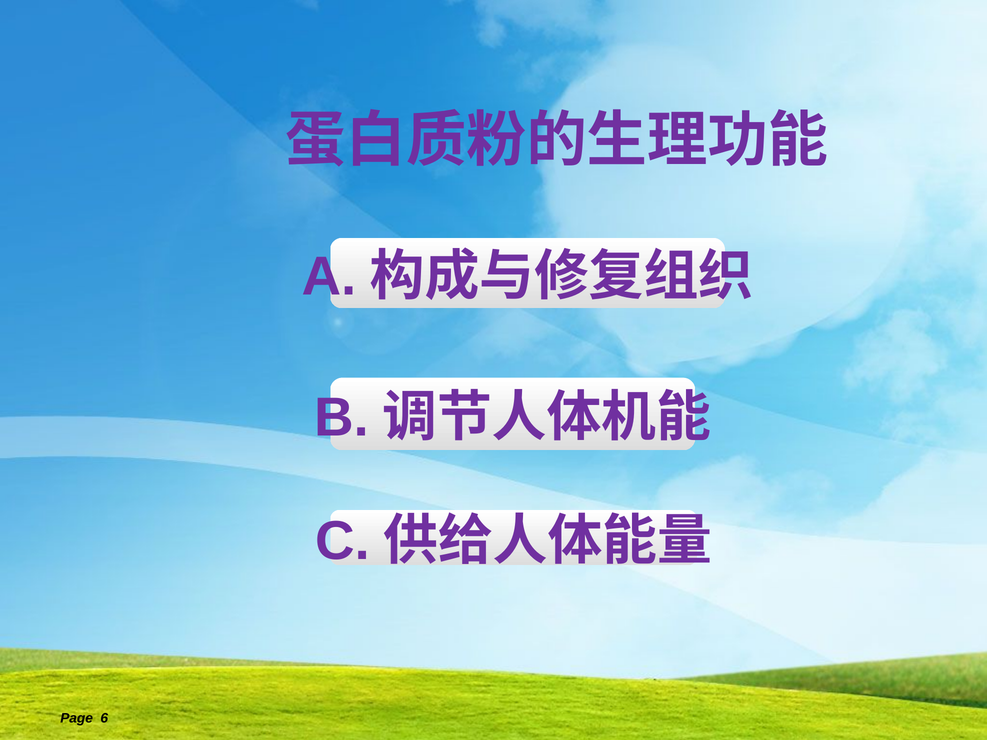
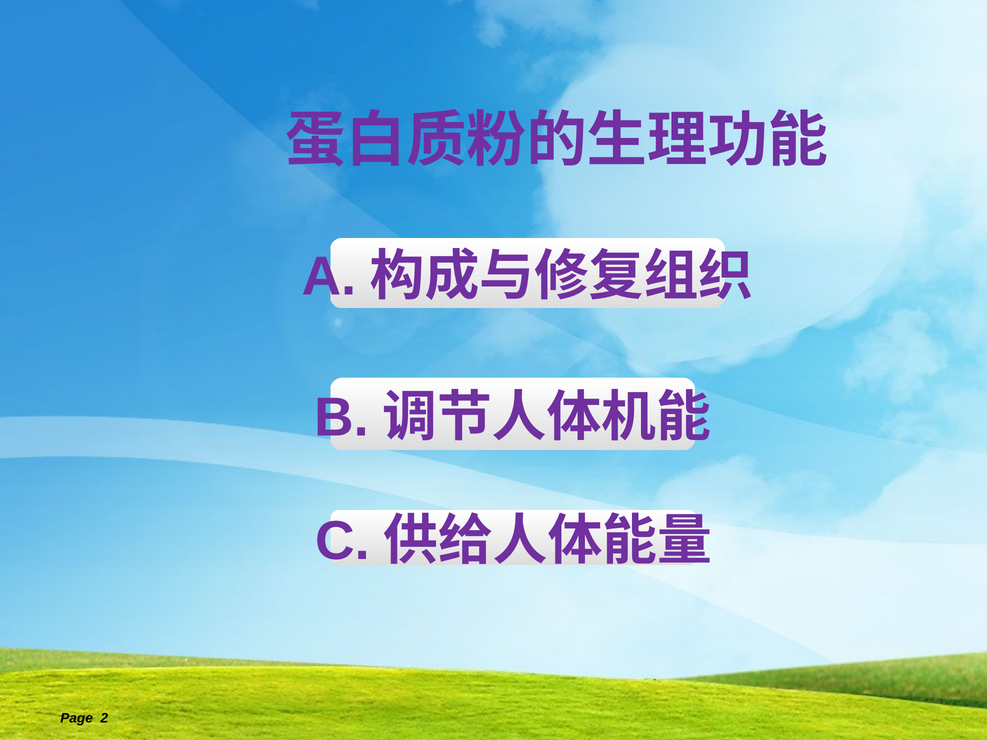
6: 6 -> 2 (104, 718)
